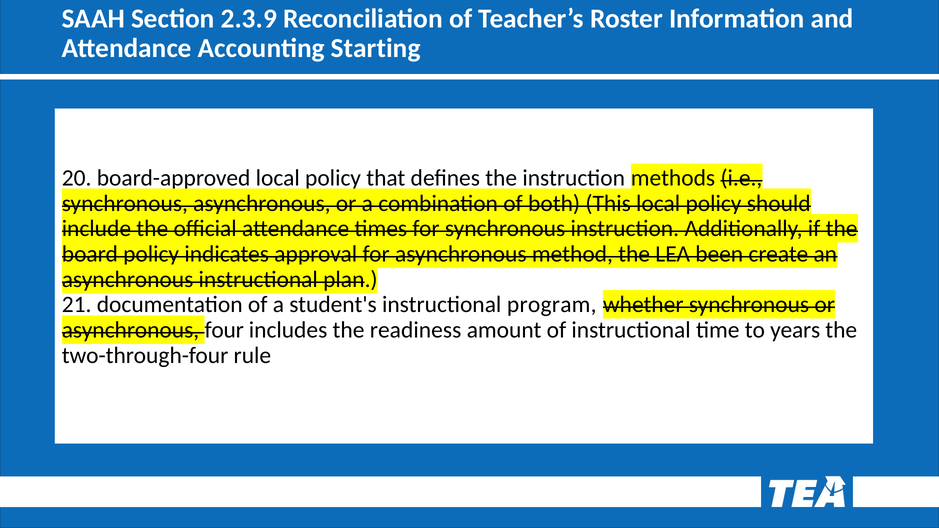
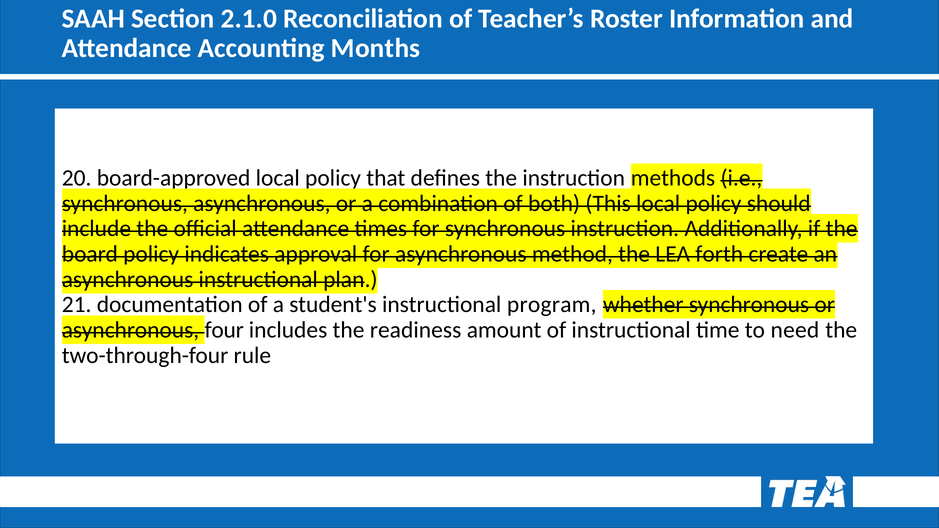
2.3.9: 2.3.9 -> 2.1.0 (249, 19)
Starting: Starting -> Months (376, 48)
been: been -> forth (719, 254)
years: years -> need (795, 330)
